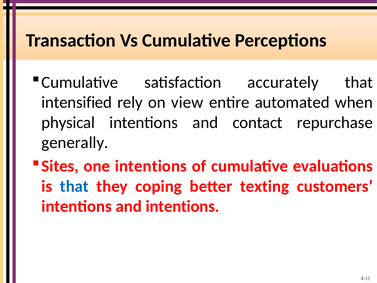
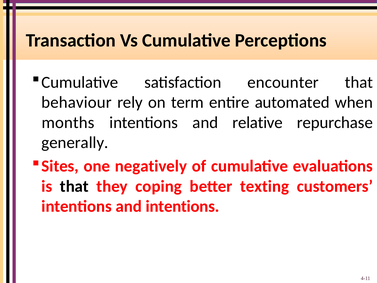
accurately: accurately -> encounter (283, 82)
intensified: intensified -> behaviour (77, 102)
view: view -> term (187, 102)
physical: physical -> months (68, 122)
contact: contact -> relative (258, 122)
one intentions: intentions -> negatively (151, 166)
that colour: blue -> black (74, 186)
